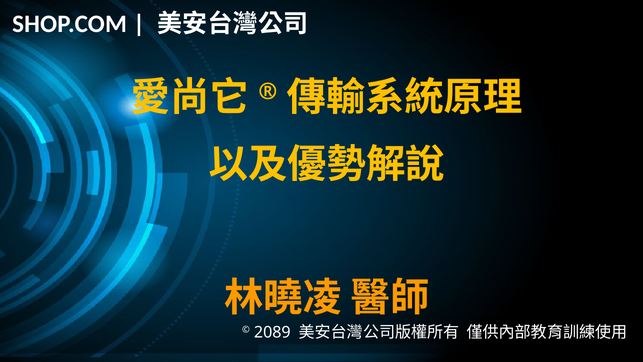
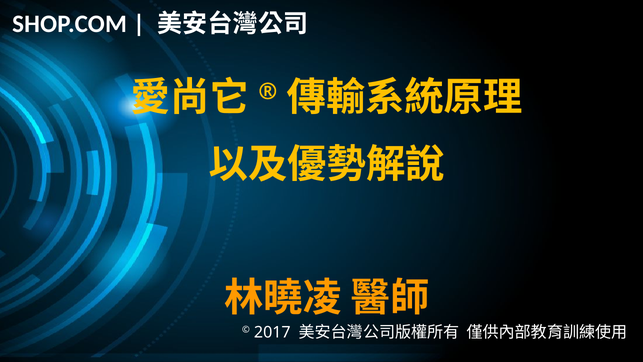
2089: 2089 -> 2017 (272, 332)
